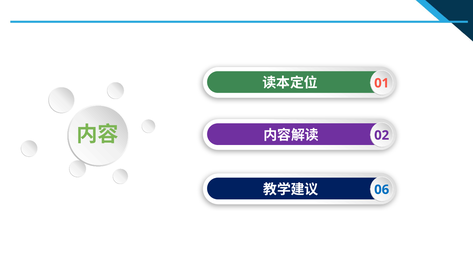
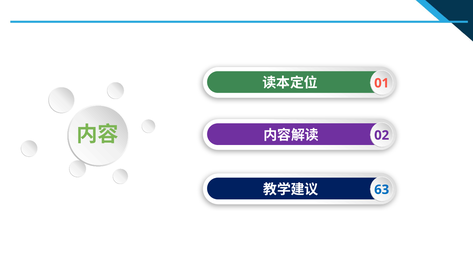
06: 06 -> 63 (382, 190)
